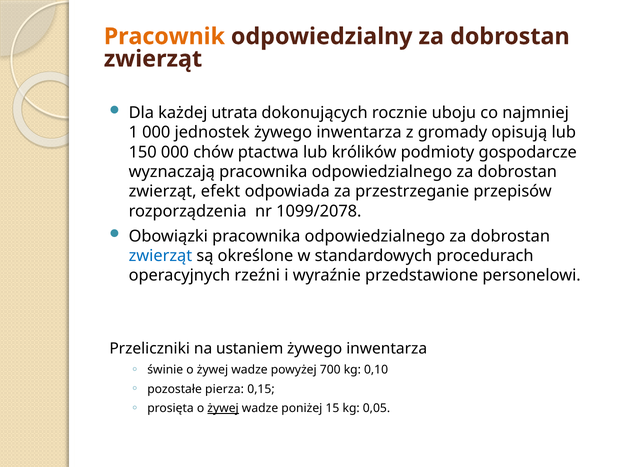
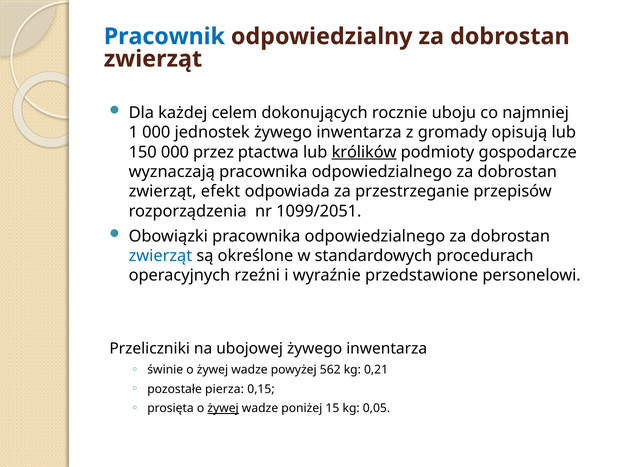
Pracownik colour: orange -> blue (164, 36)
utrata: utrata -> celem (234, 113)
chów: chów -> przez (214, 152)
królików underline: none -> present (364, 152)
1099/2078: 1099/2078 -> 1099/2051 (319, 211)
ustaniem: ustaniem -> ubojowej (250, 348)
700: 700 -> 562 (330, 369)
0,10: 0,10 -> 0,21 (376, 369)
